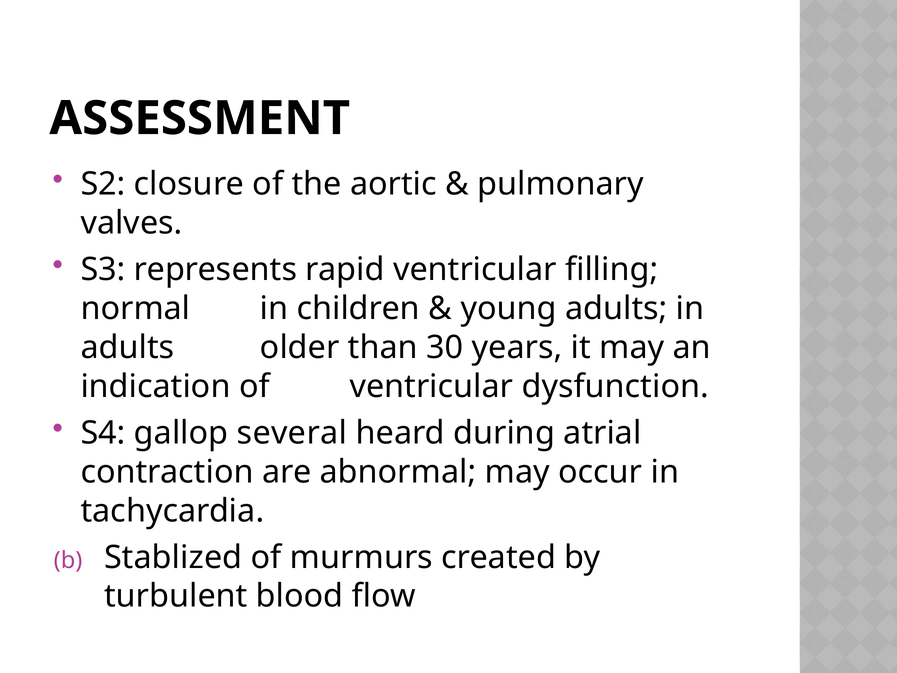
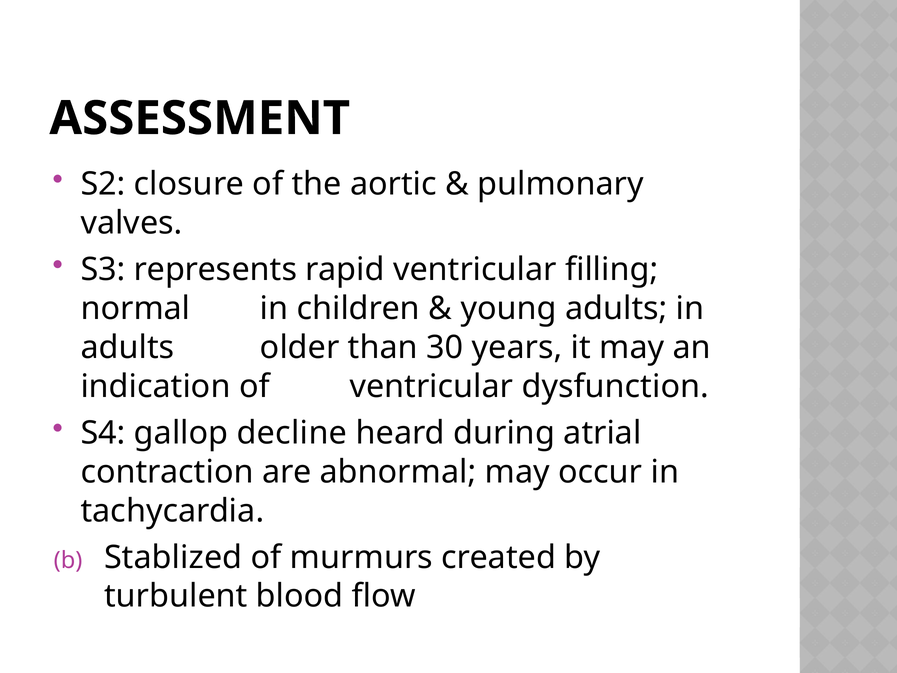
several: several -> decline (292, 433)
